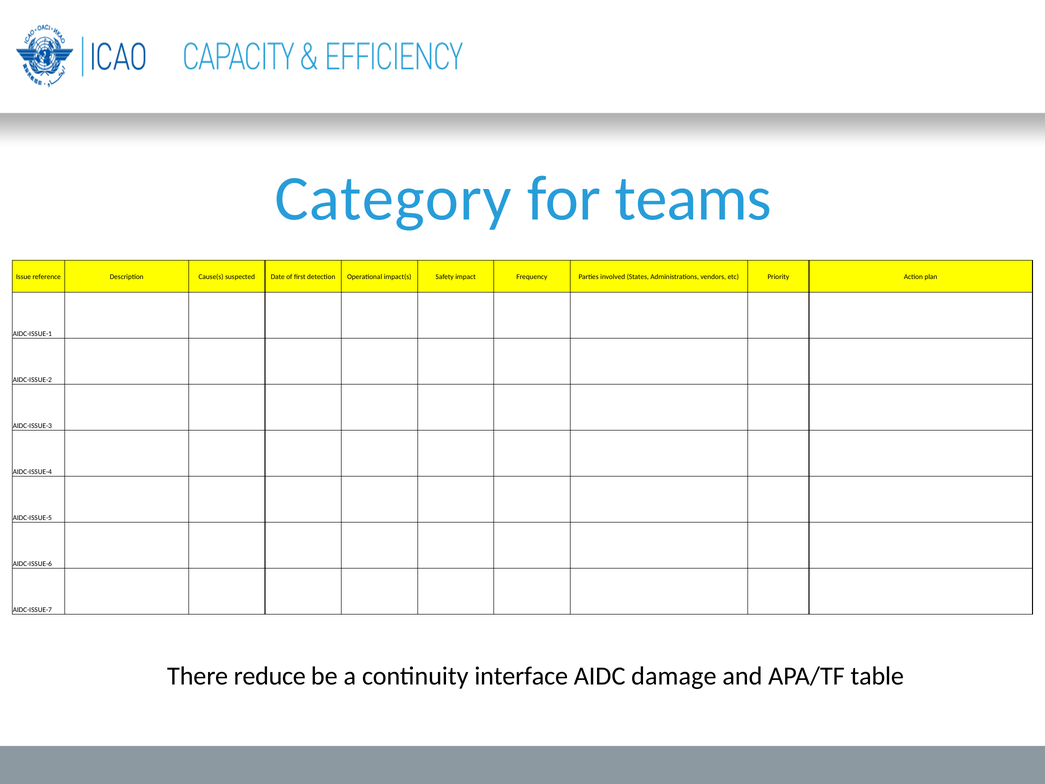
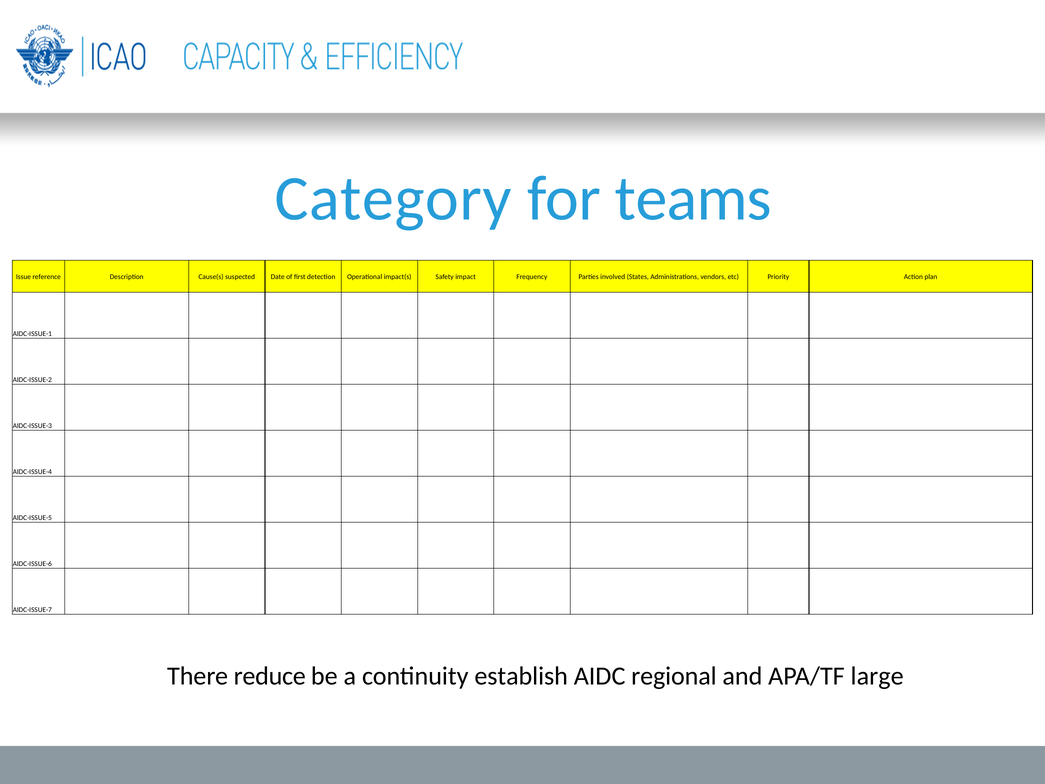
interface: interface -> establish (521, 676)
damage: damage -> regional (674, 676)
table: table -> large (877, 676)
